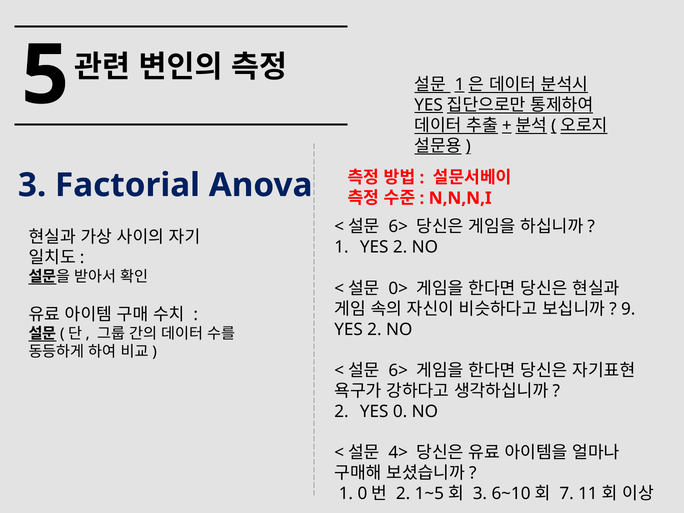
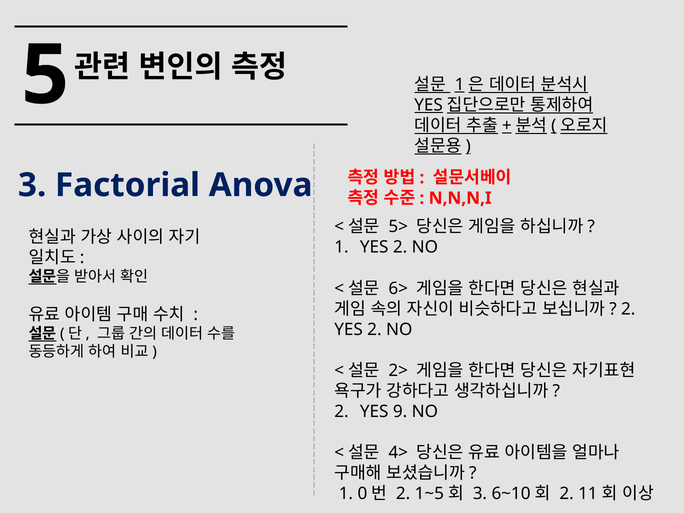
6>: 6> -> 5> (398, 227)
0>: 0> -> 6> (398, 288)
9: 9 -> 2 (628, 309)
6>: 6> -> 2> (398, 370)
0: 0 -> 9 (400, 411)
7: 7 -> 2 (567, 494)
